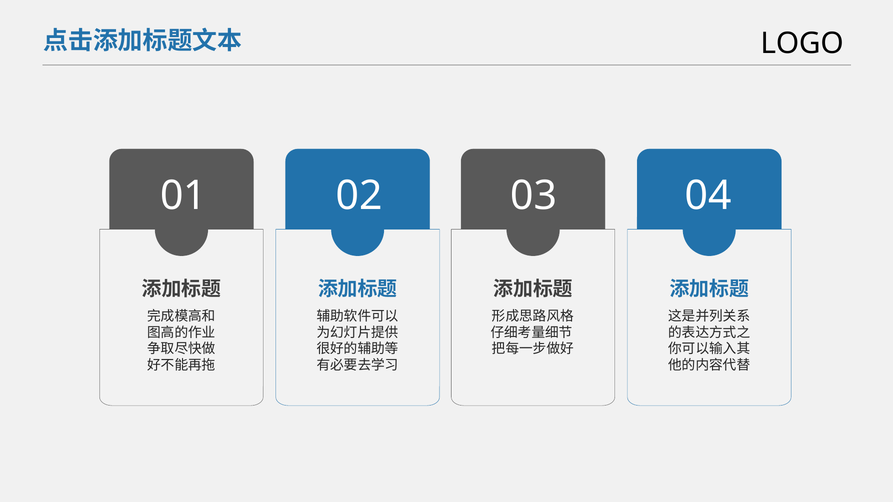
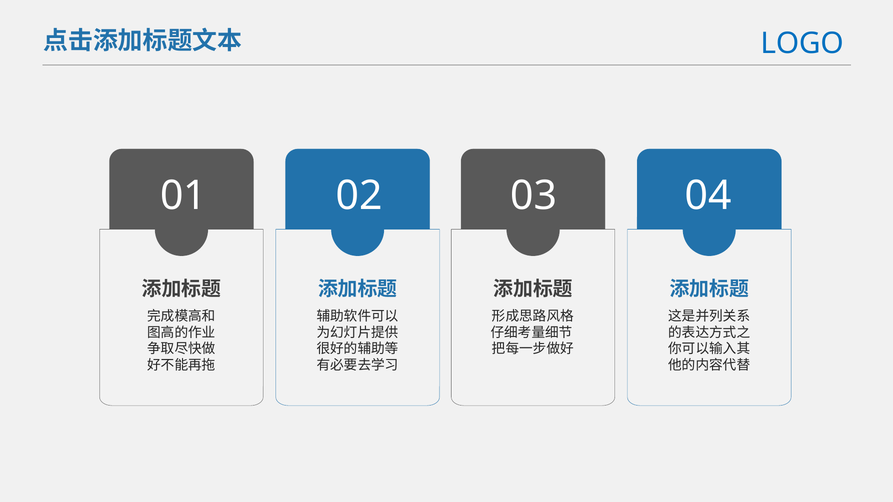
LOGO colour: black -> blue (802, 43)
